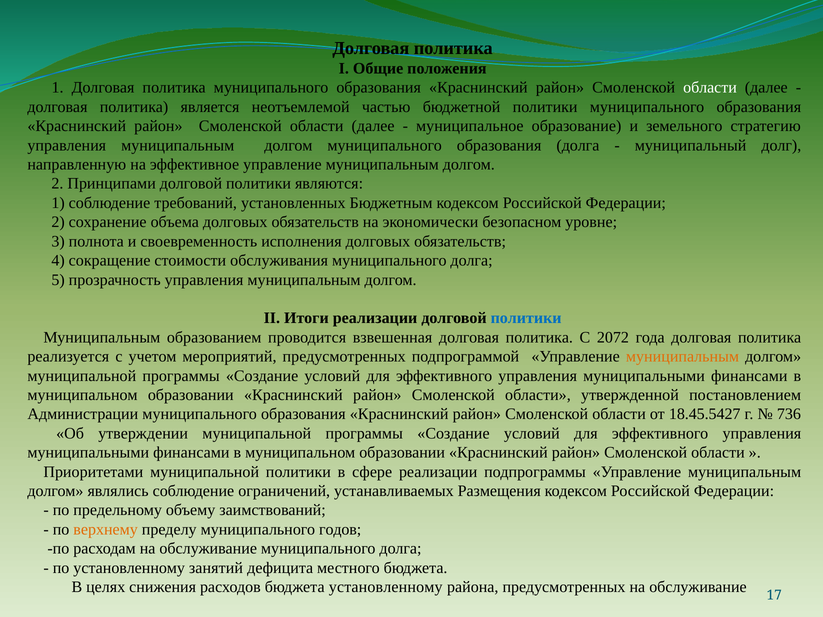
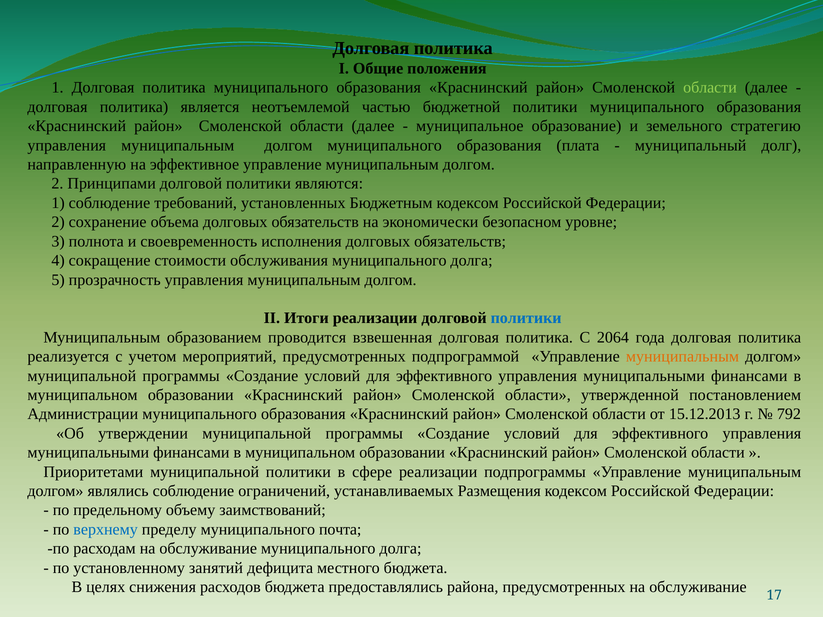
области colour: white -> light green (710, 88)
образования долга: долга -> плата (578, 145)
2072: 2072 -> 2064 (613, 337)
18.45.5427: 18.45.5427 -> 15.12.2013 (705, 414)
736: 736 -> 792 (789, 414)
верхнему colour: orange -> blue (106, 530)
годов: годов -> почта (340, 530)
бюджета установленному: установленному -> предоставлялись (386, 587)
